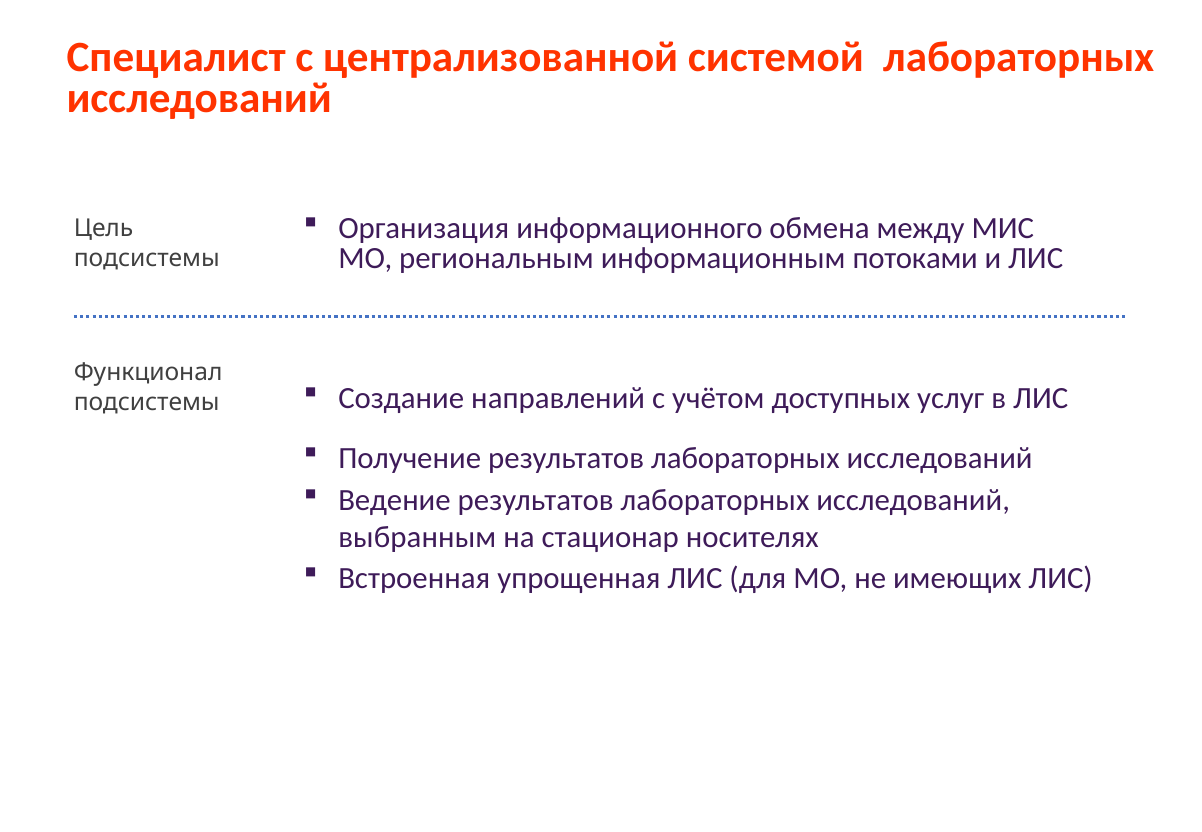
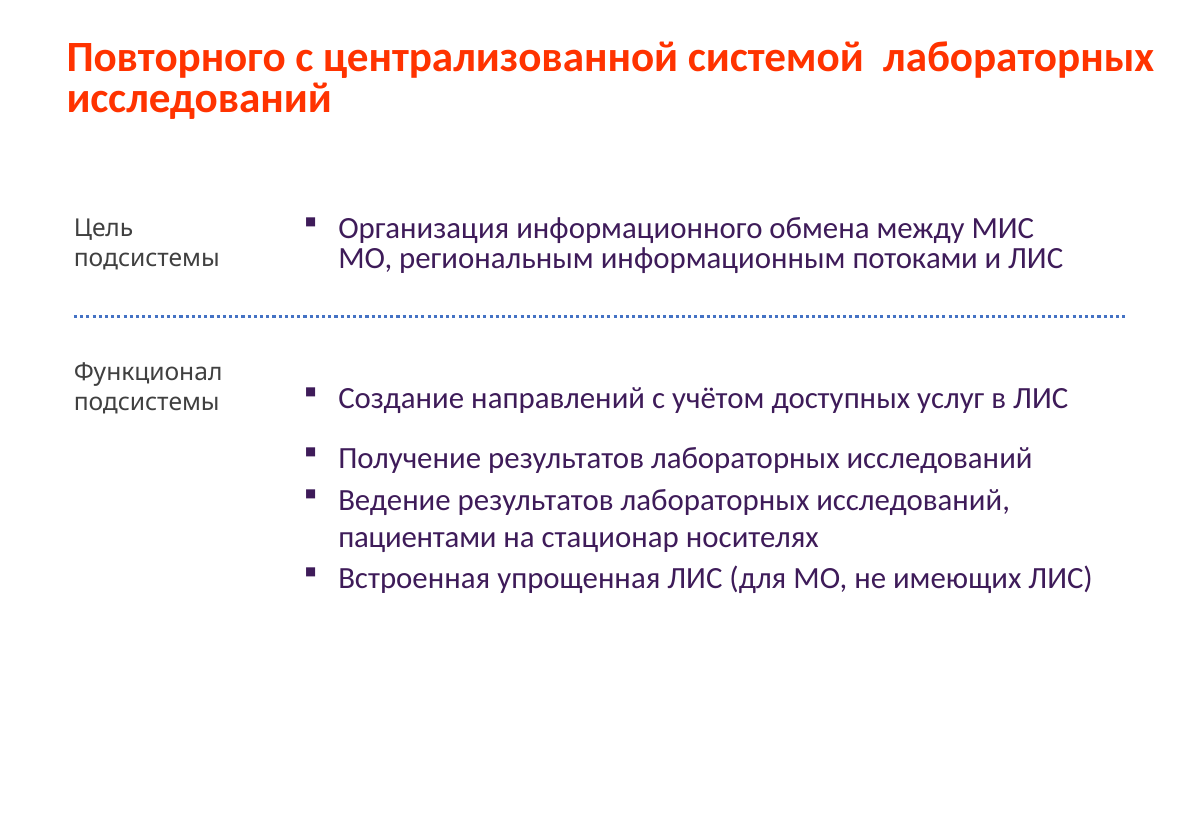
Специалист: Специалист -> Повторного (176, 57)
выбранным: выбранным -> пациентами (417, 537)
